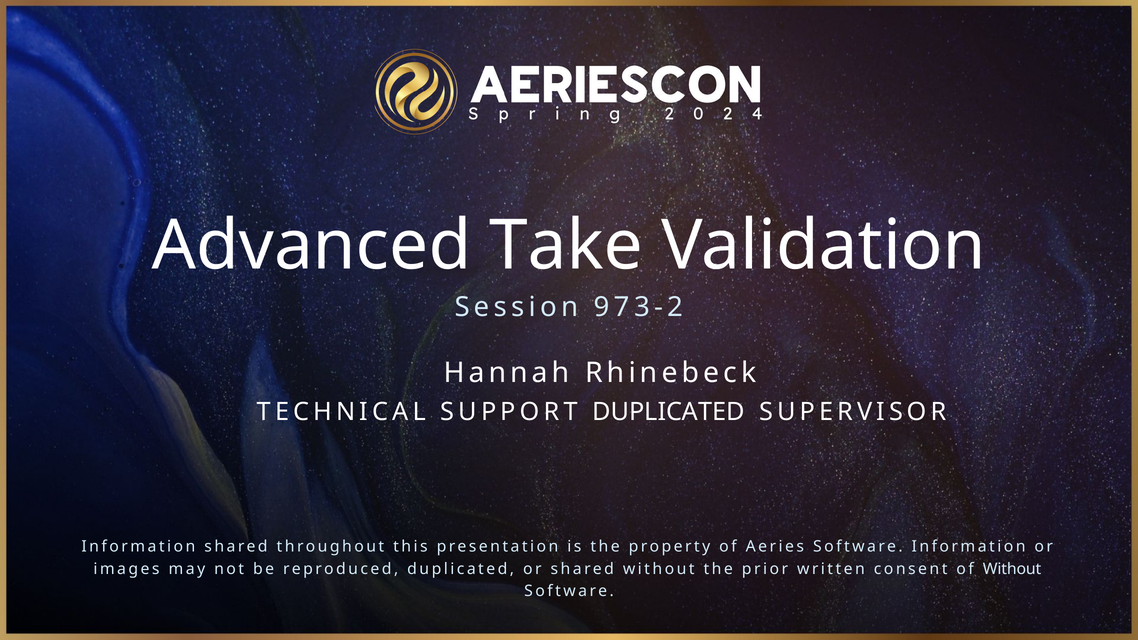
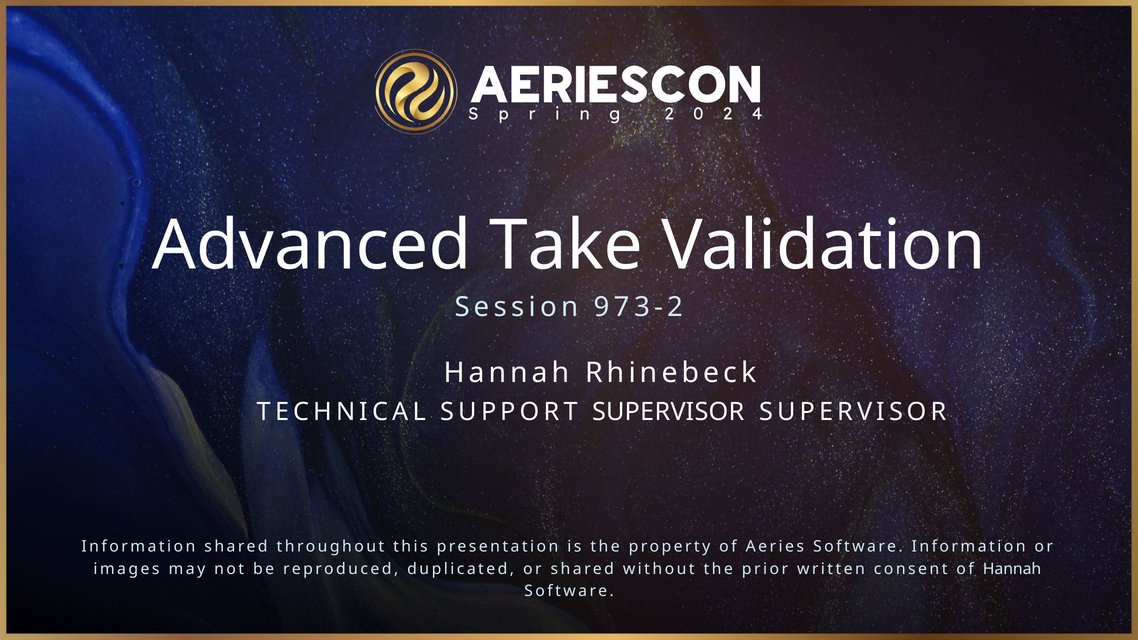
SUPPORT DUPLICATED: DUPLICATED -> SUPERVISOR (668, 412)
of Without: Without -> Hannah (1012, 569)
